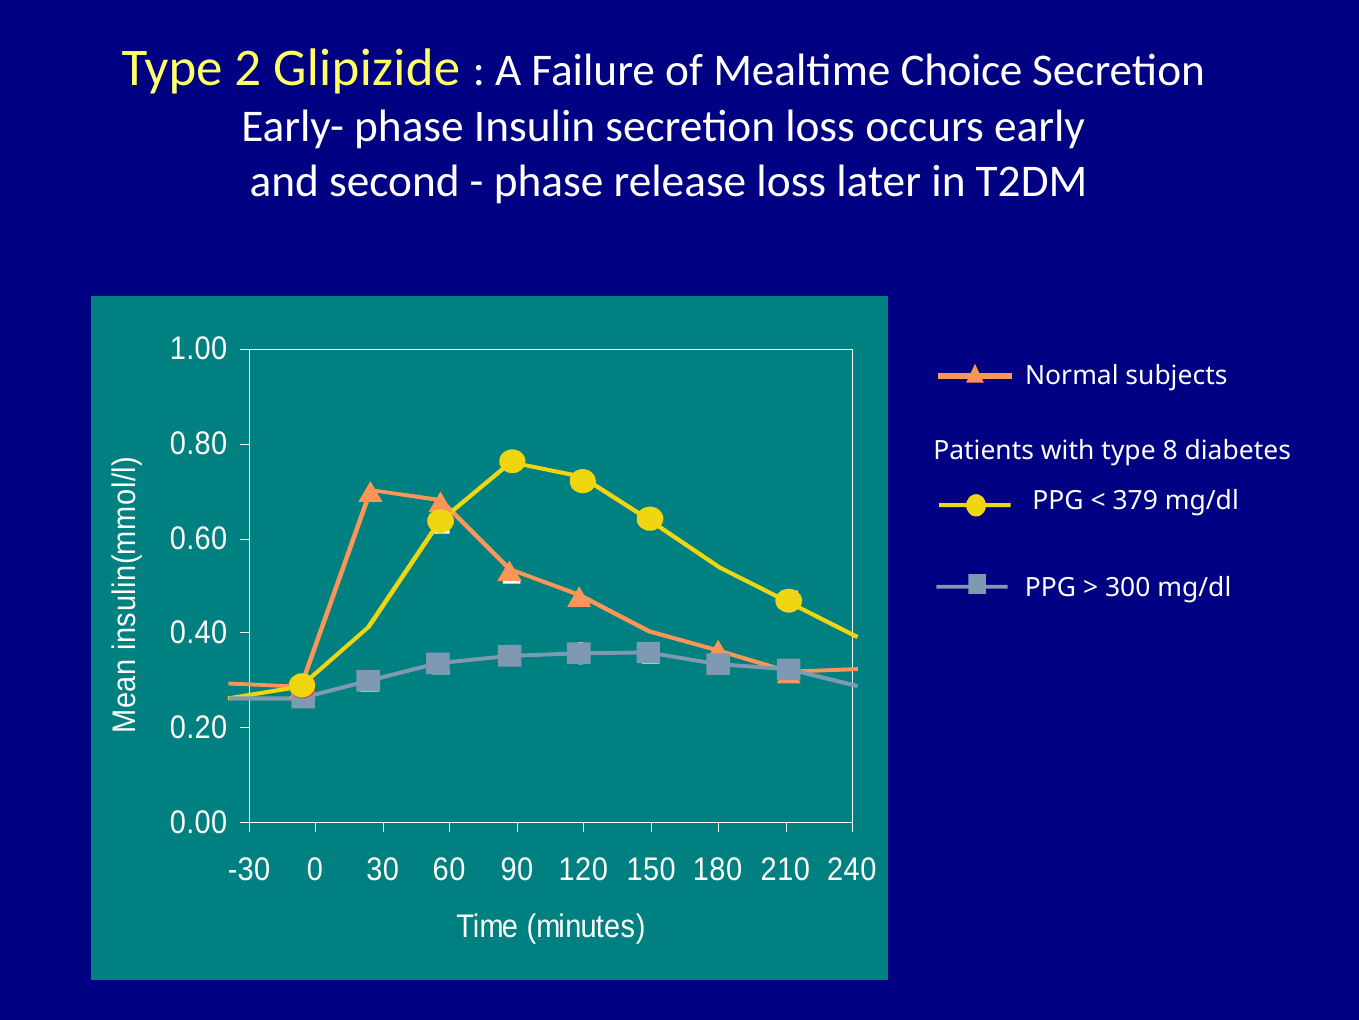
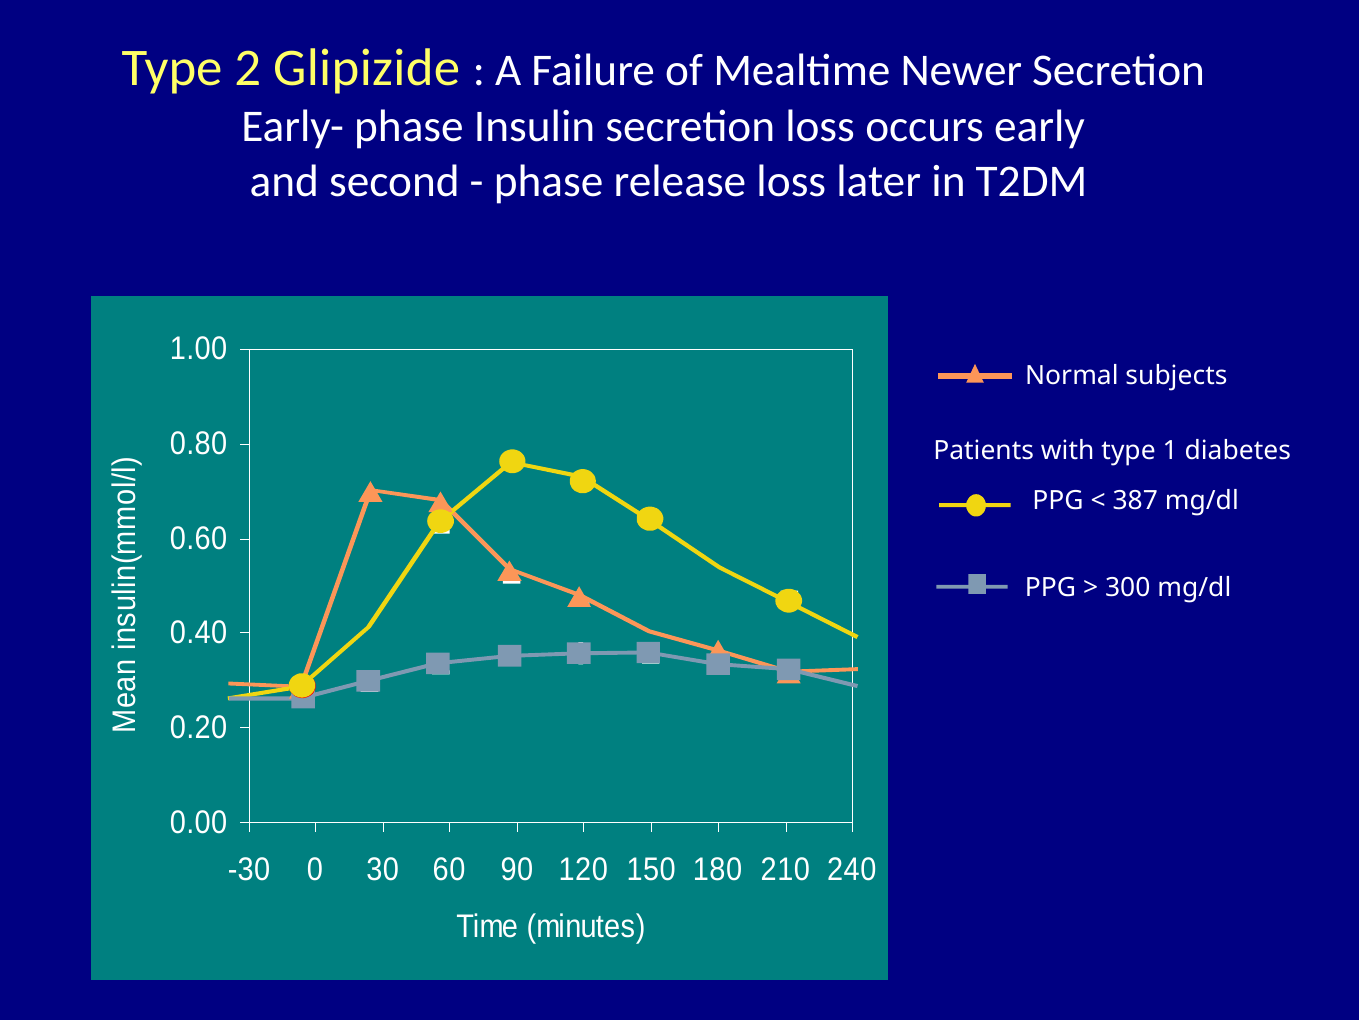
Choice: Choice -> Newer (961, 71)
8: 8 -> 1 (1170, 451)
379: 379 -> 387 (1135, 501)
